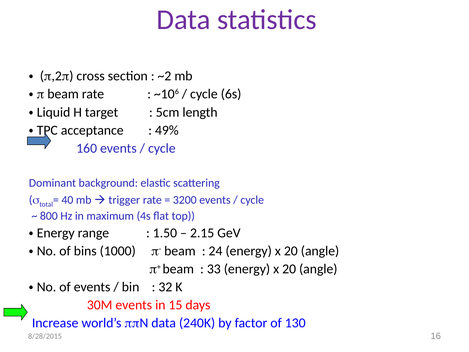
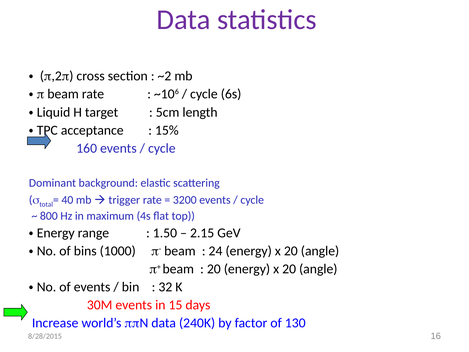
49%: 49% -> 15% (167, 130)
33: 33 -> 20 (214, 269)
